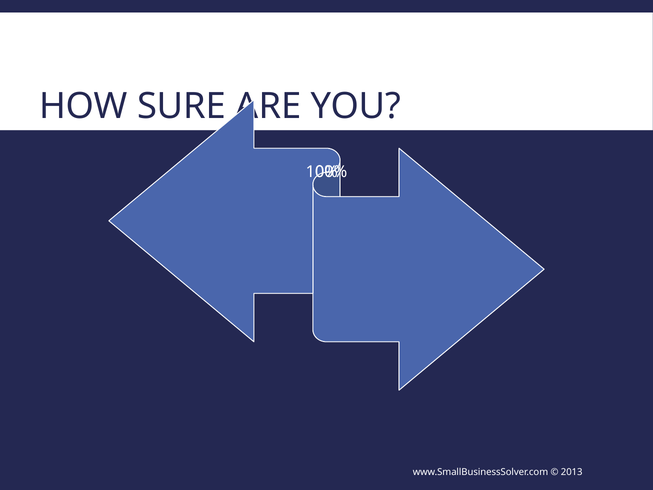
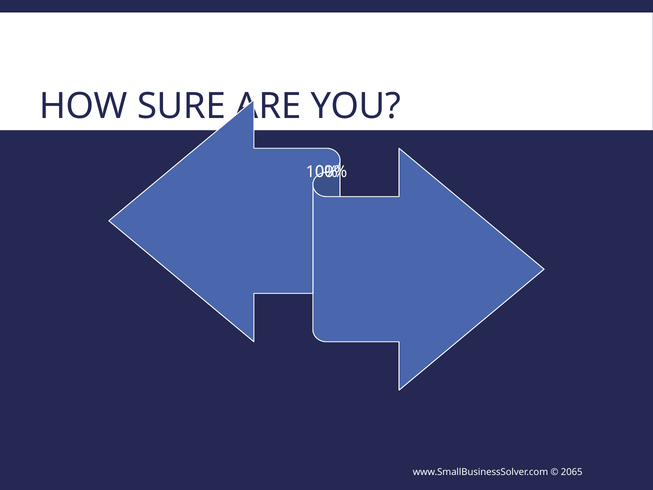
2013: 2013 -> 2065 (572, 472)
